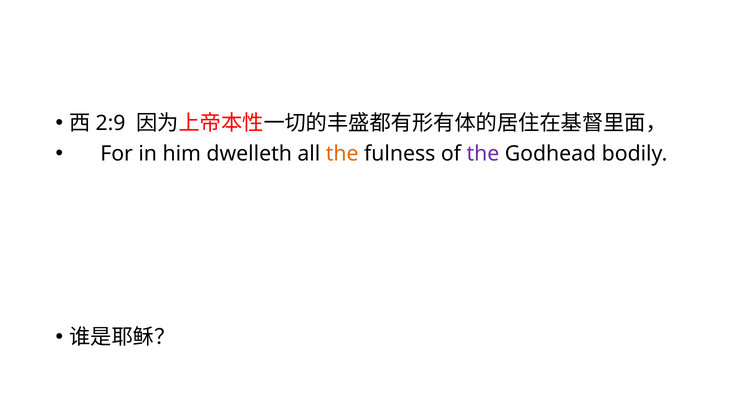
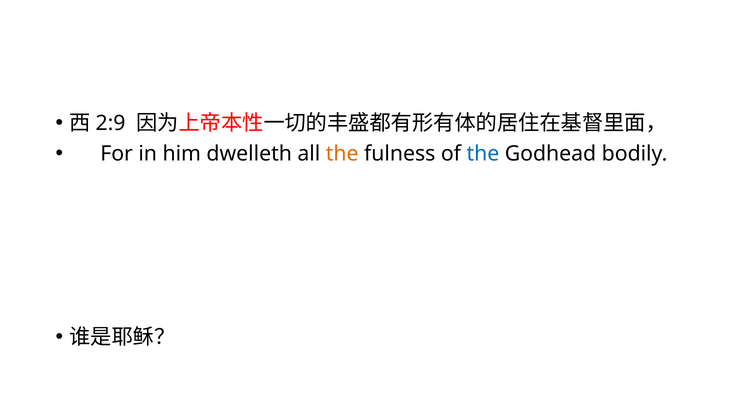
the colour: purple -> blue (483, 154)
